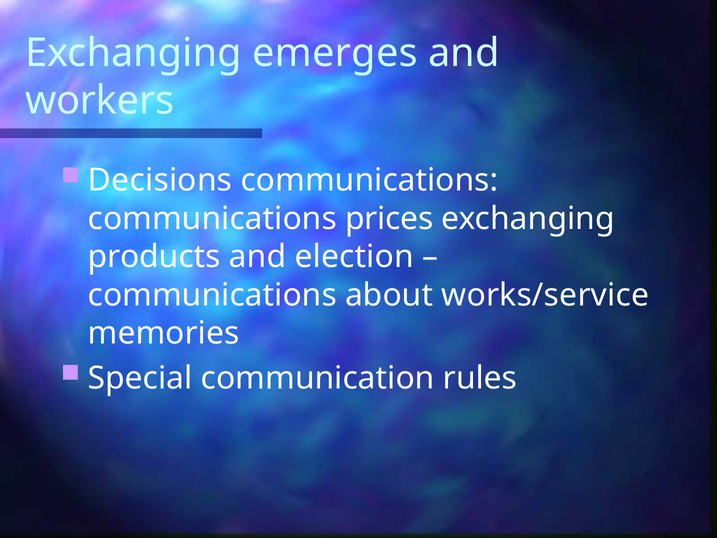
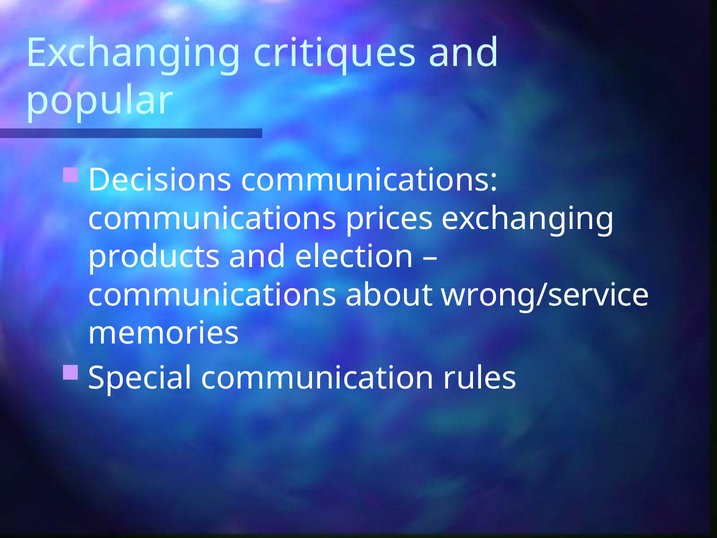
emerges: emerges -> critiques (335, 53)
workers: workers -> popular (99, 101)
works/service: works/service -> wrong/service (545, 295)
